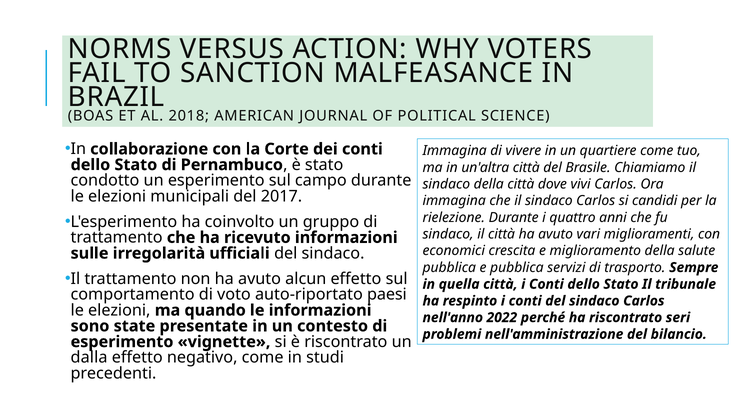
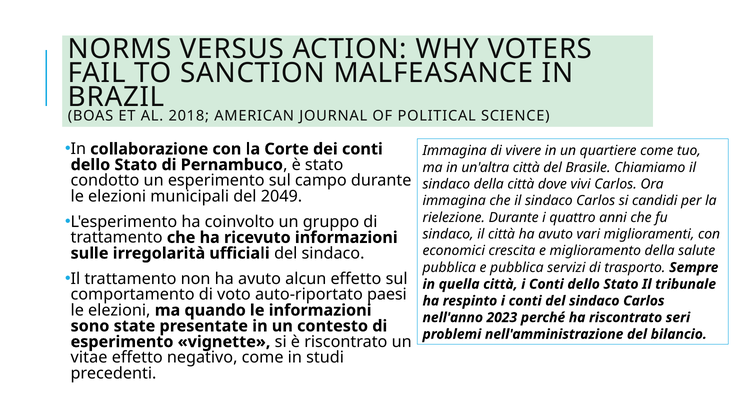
2017: 2017 -> 2049 (281, 196)
2022: 2022 -> 2023 (502, 317)
dalla: dalla -> vitae (89, 357)
